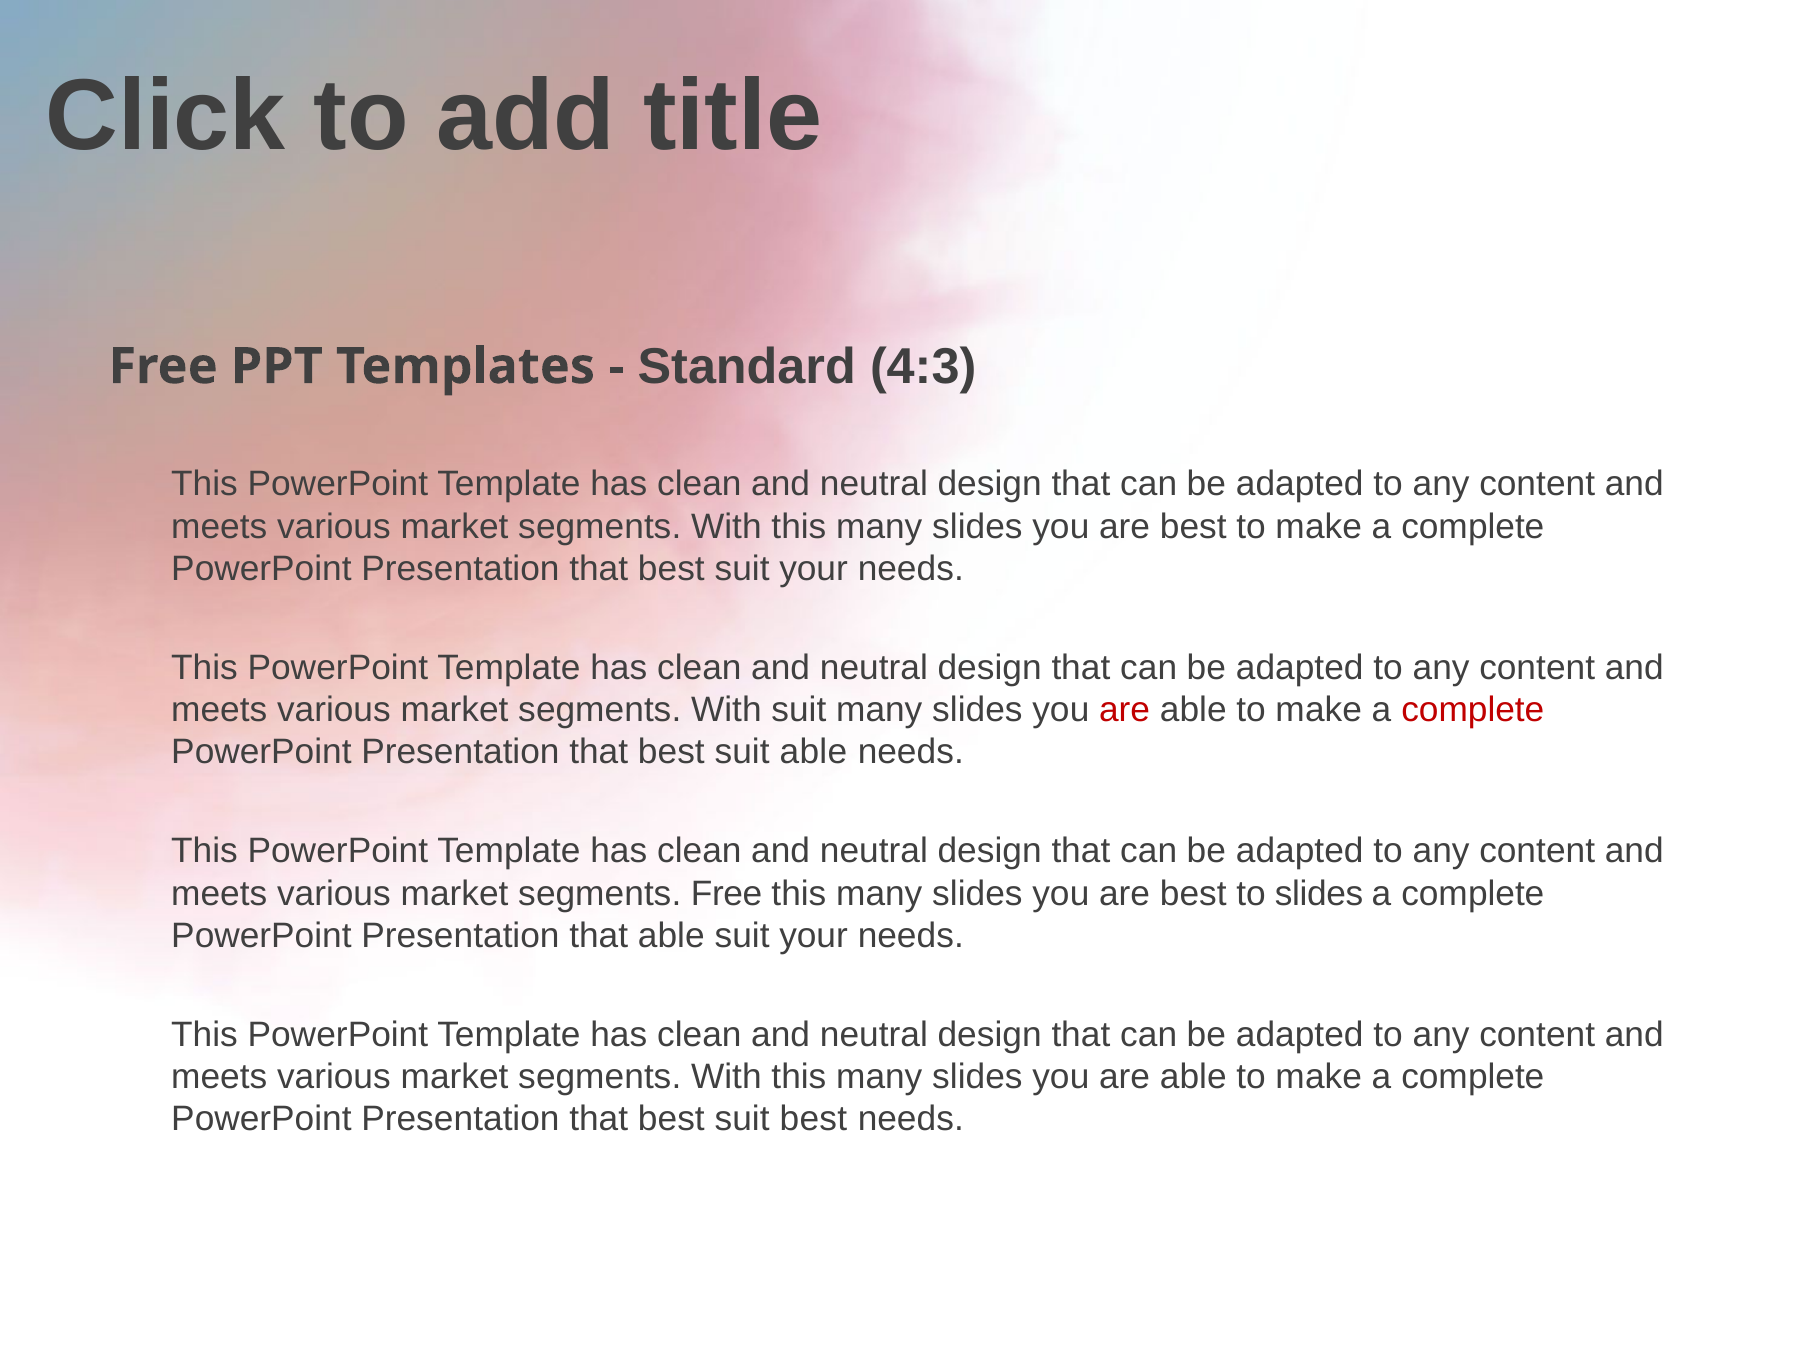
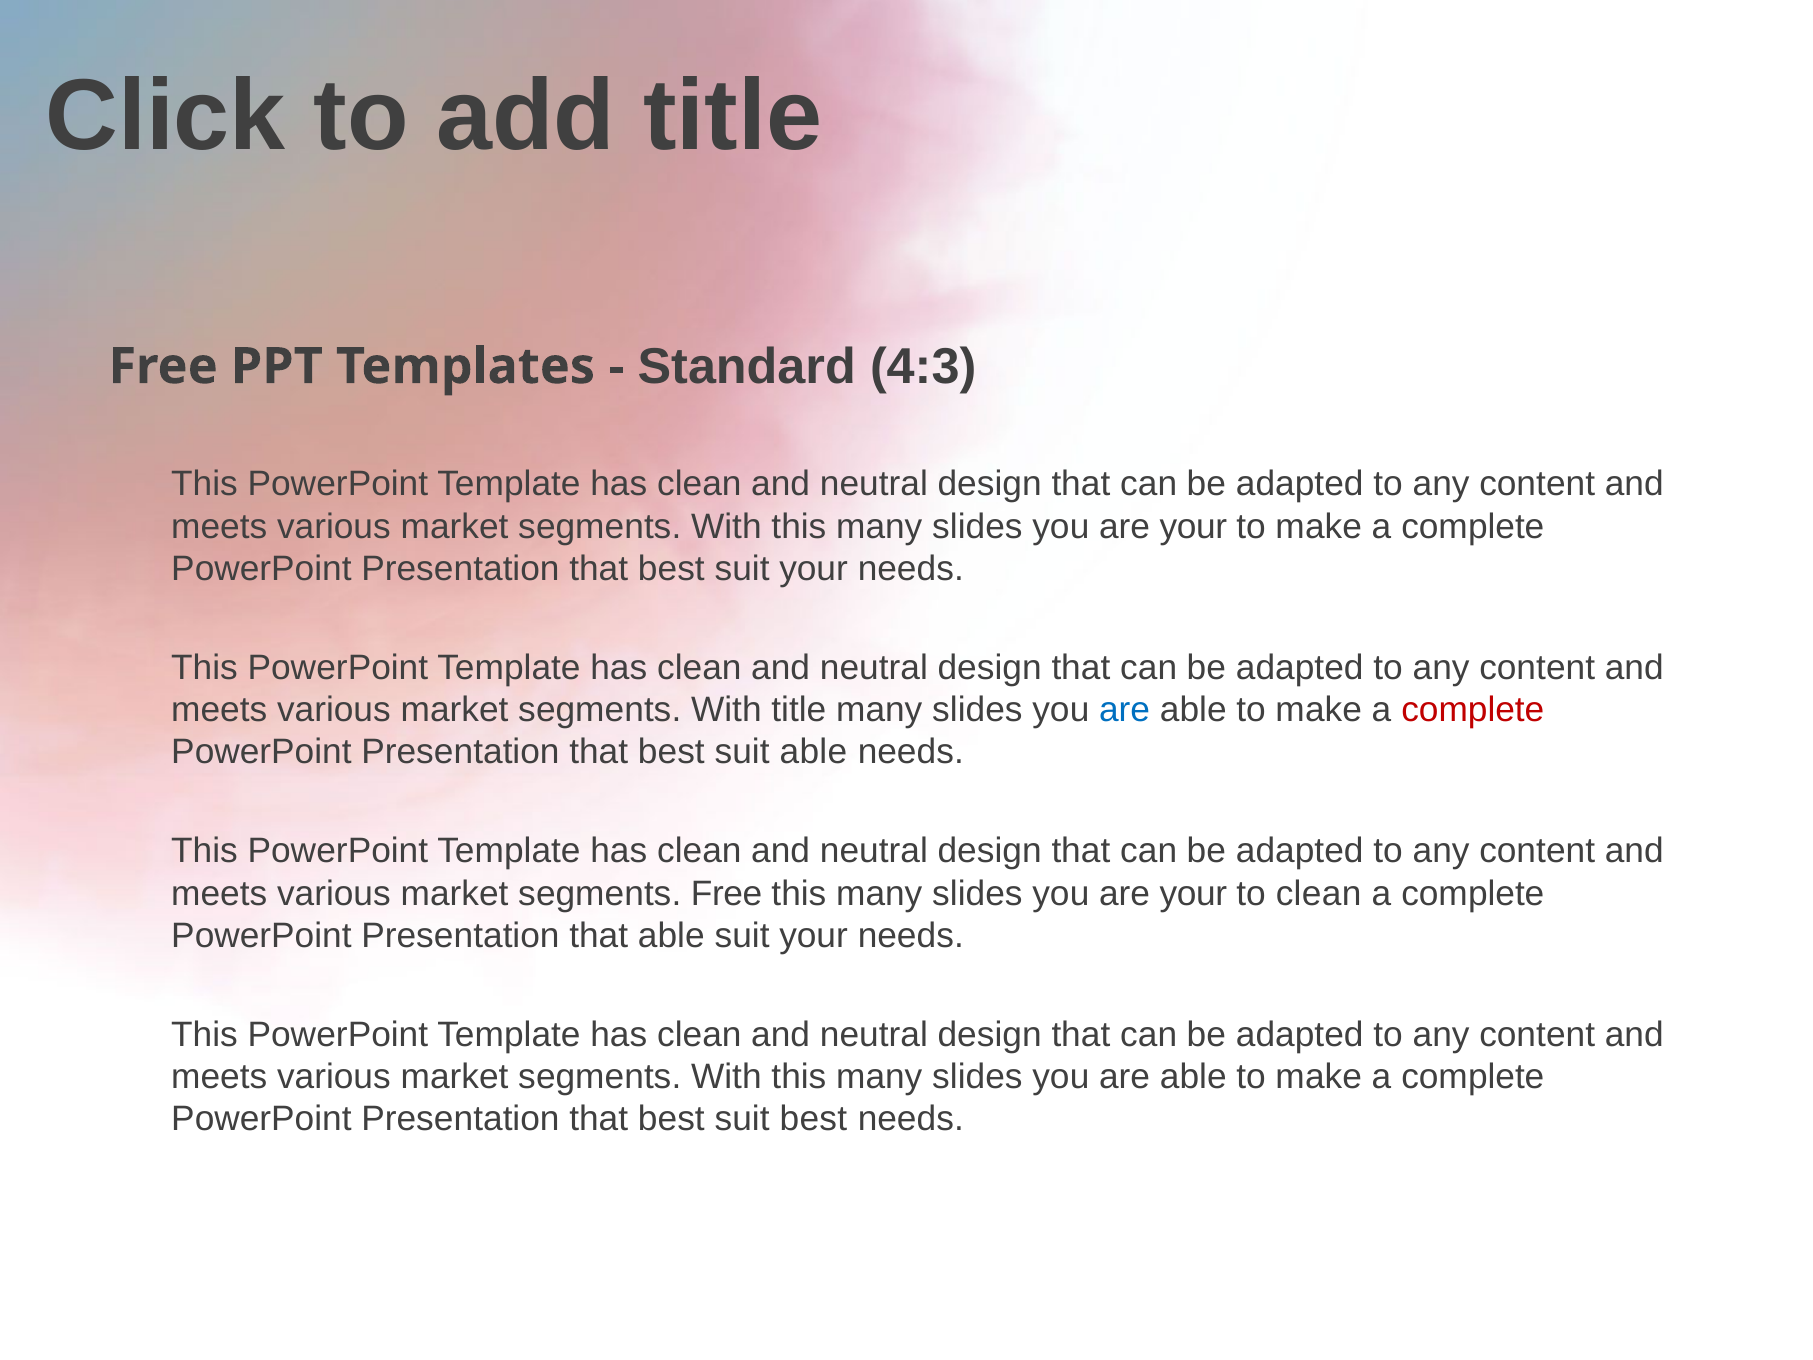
best: best -> your (1193, 526)
With suit: suit -> title (799, 710)
are colour: red -> blue (1125, 710)
best: best -> your (1193, 893)
to slides: slides -> clean (1319, 893)
